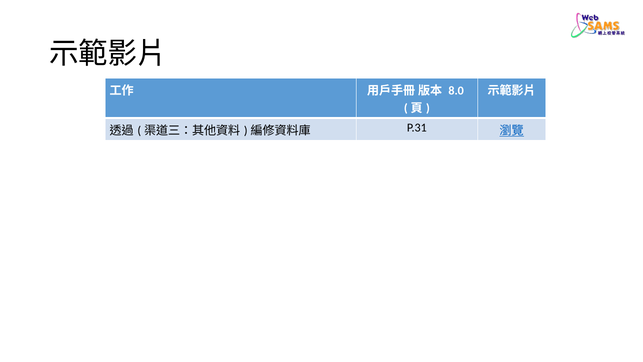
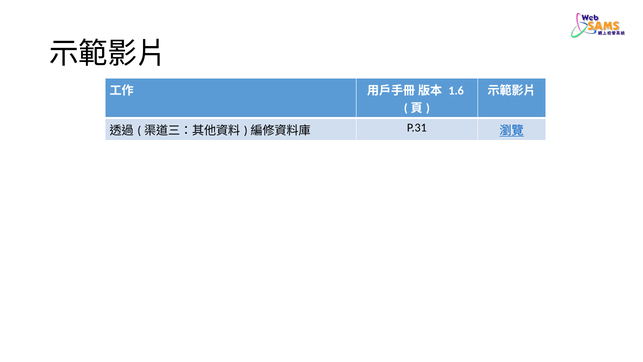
8.0: 8.0 -> 1.6 (456, 91)
